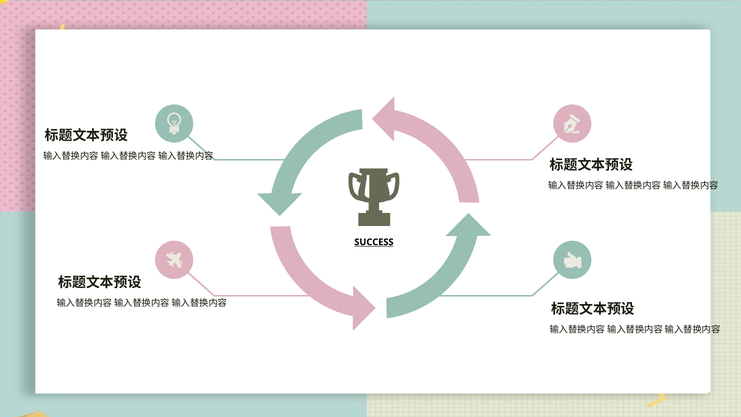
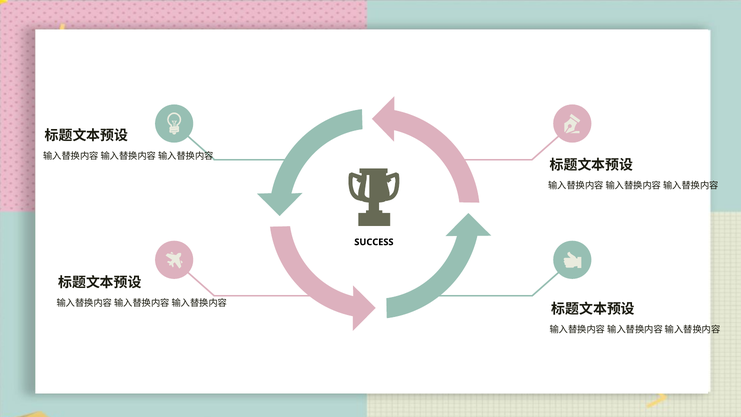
SUCCESS underline: present -> none (374, 242)
